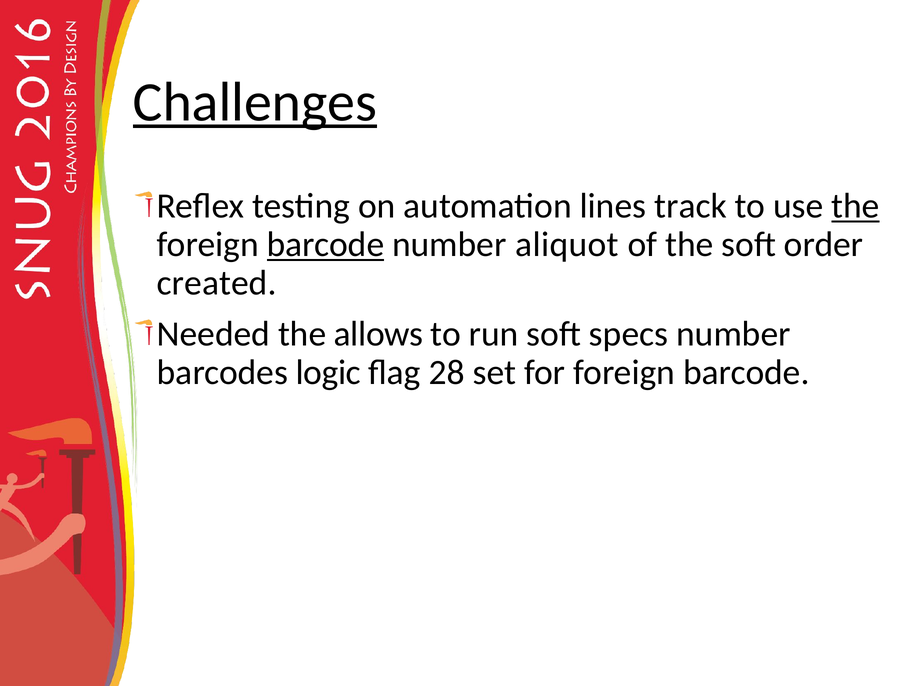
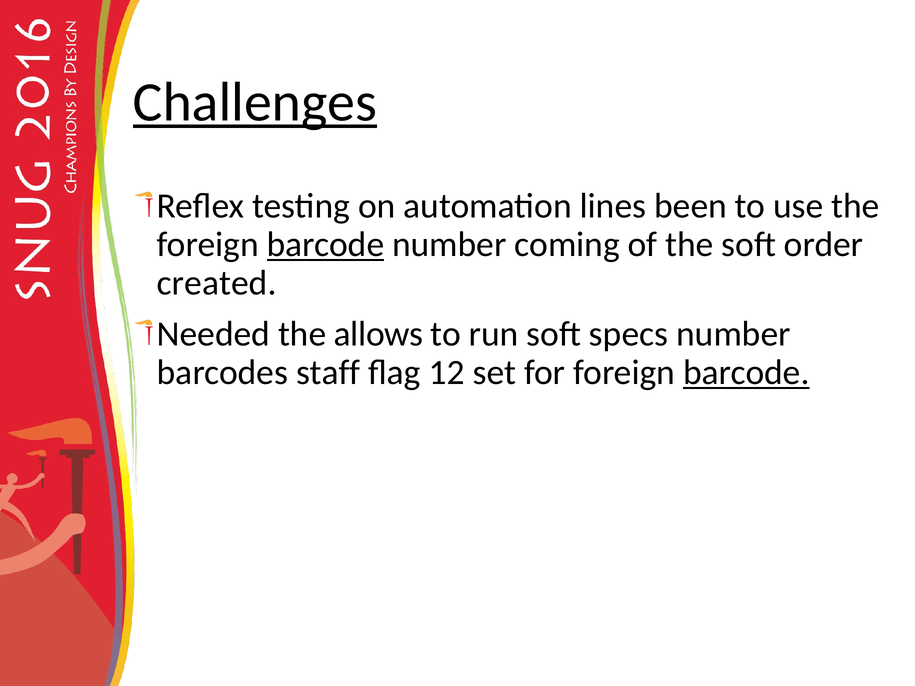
track: track -> been (691, 206)
the underline: present -> none (856, 206)
aliquot: aliquot -> coming (567, 245)
logic: logic -> staff (328, 373)
28: 28 -> 12 (447, 373)
barcode underline: none -> present (746, 373)
